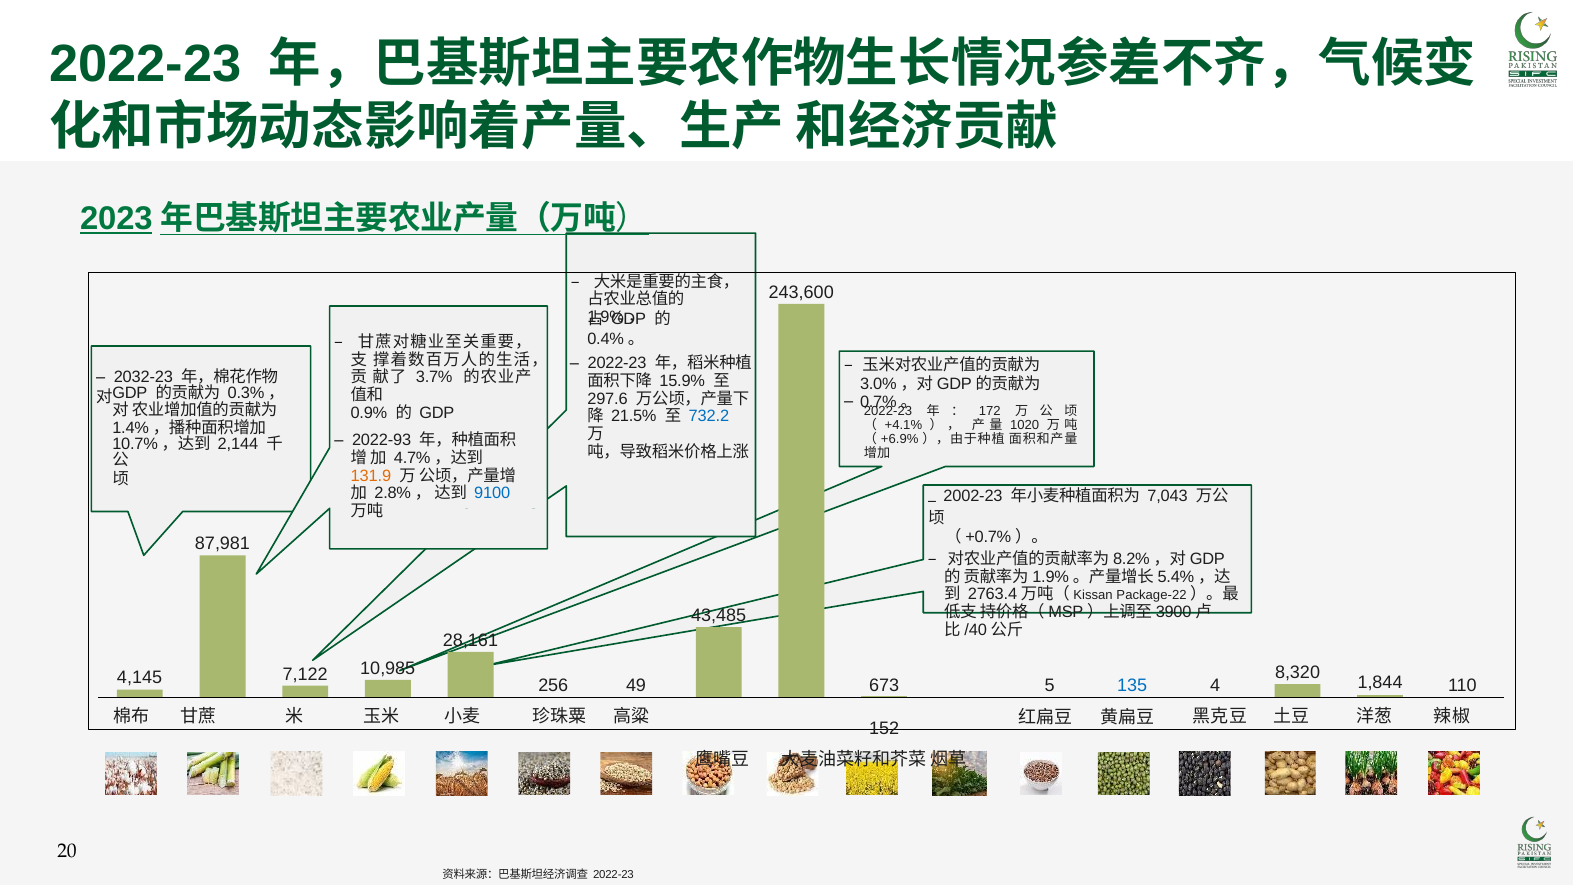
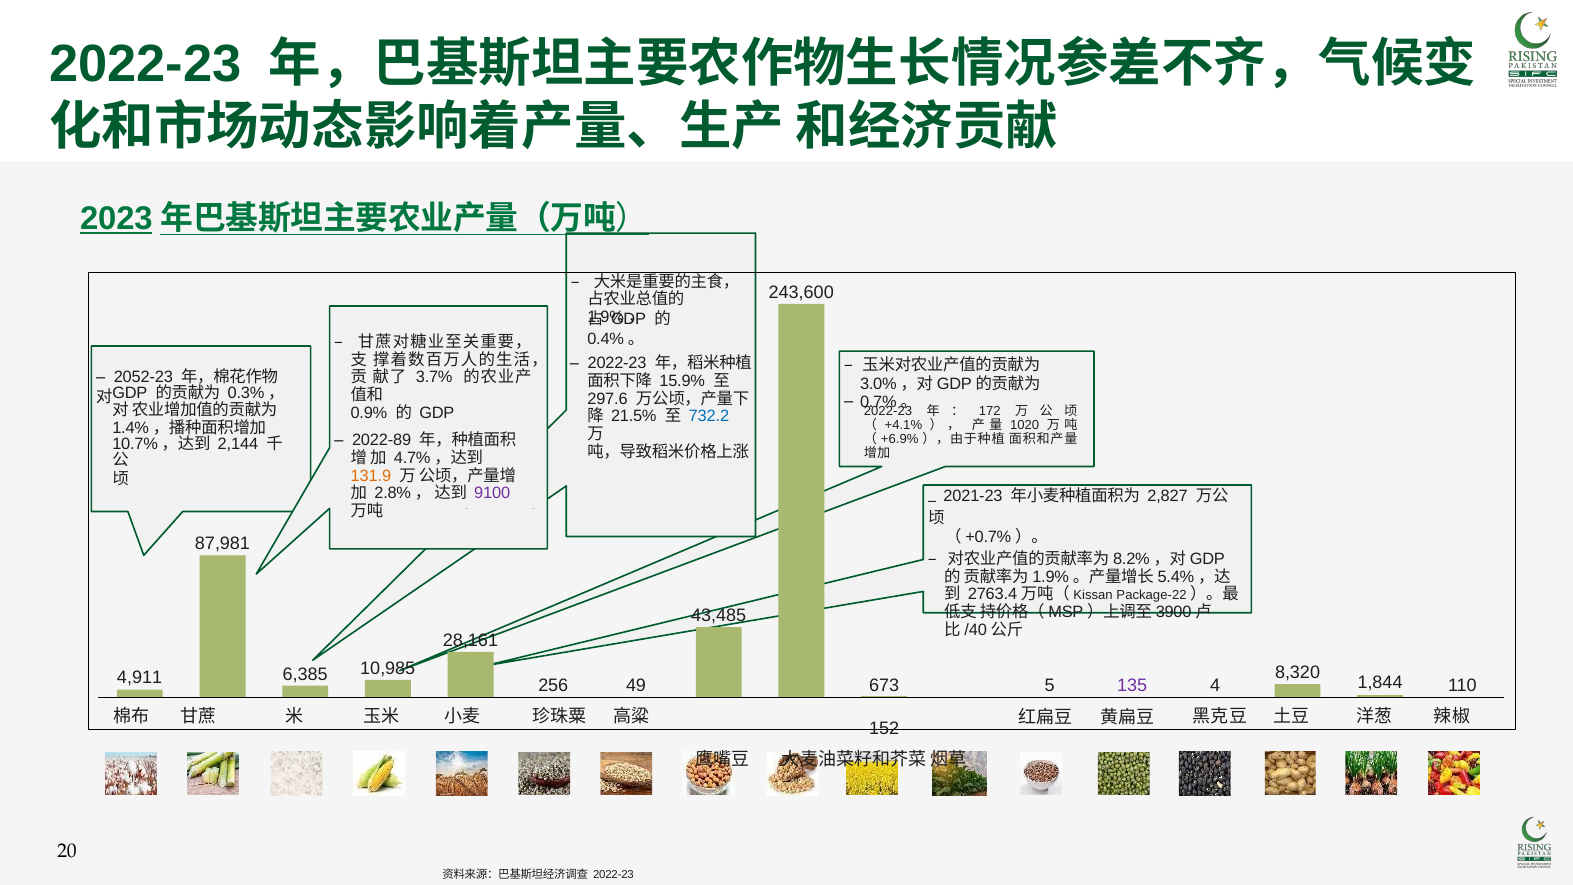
2032-23: 2032-23 -> 2052-23 (143, 377)
2022-93: 2022-93 -> 2022-89 (382, 440)
9100 colour: blue -> purple (492, 493)
2002-23: 2002-23 -> 2021-23 (973, 496)
7,043: 7,043 -> 2,827 (1168, 496)
7,122: 7,122 -> 6,385 (305, 674)
4,145: 4,145 -> 4,911 (140, 678)
135 colour: blue -> purple (1132, 686)
